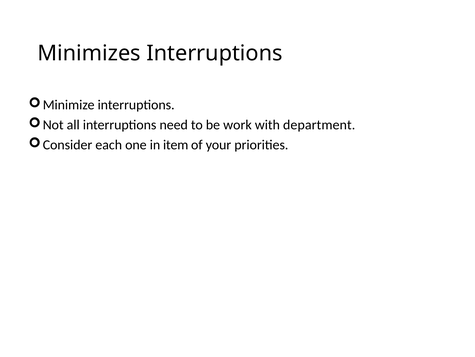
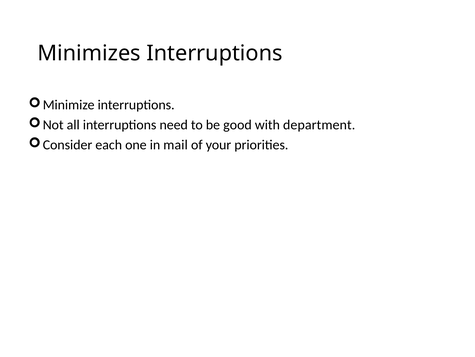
work: work -> good (237, 125)
item: item -> mail (176, 145)
